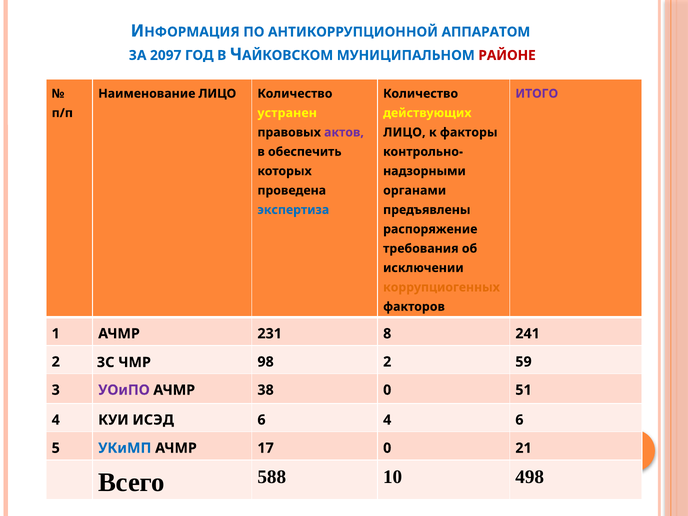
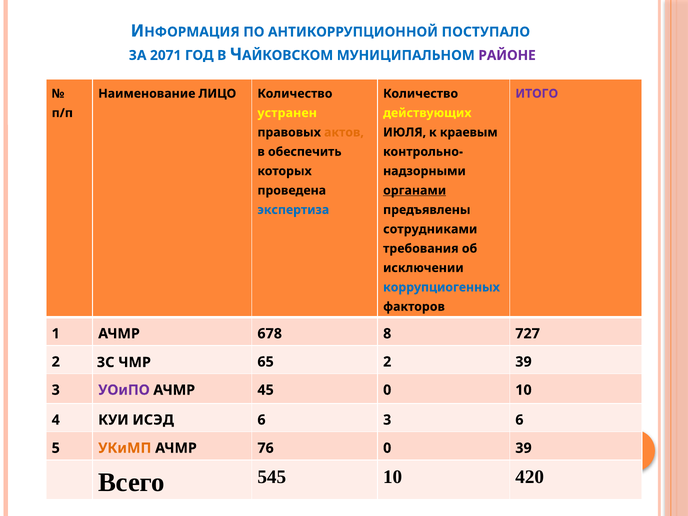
АППАРАТОМ: АППАРАТОМ -> ПОСТУПАЛО (486, 32)
2097: 2097 -> 2071 (166, 55)
РАЙОНЕ colour: red -> purple (507, 55)
актов colour: purple -> orange (344, 132)
ЛИЦО: ЛИЦО -> ИЮЛЯ (405, 132)
факторы: факторы -> краевым (469, 132)
органами underline: none -> present (415, 190)
распоряжение: распоряжение -> сотрудниками (430, 229)
коррупциогенных colour: orange -> blue (441, 287)
231: 231 -> 678 (270, 334)
241: 241 -> 727 (528, 334)
98: 98 -> 65 (266, 362)
2 59: 59 -> 39 (524, 362)
38: 38 -> 45 (266, 390)
0 51: 51 -> 10 (524, 390)
6 4: 4 -> 3 (387, 420)
УКиМП colour: blue -> orange (125, 448)
17: 17 -> 76 (266, 448)
0 21: 21 -> 39 (524, 448)
588: 588 -> 545 (272, 477)
498: 498 -> 420 (530, 477)
